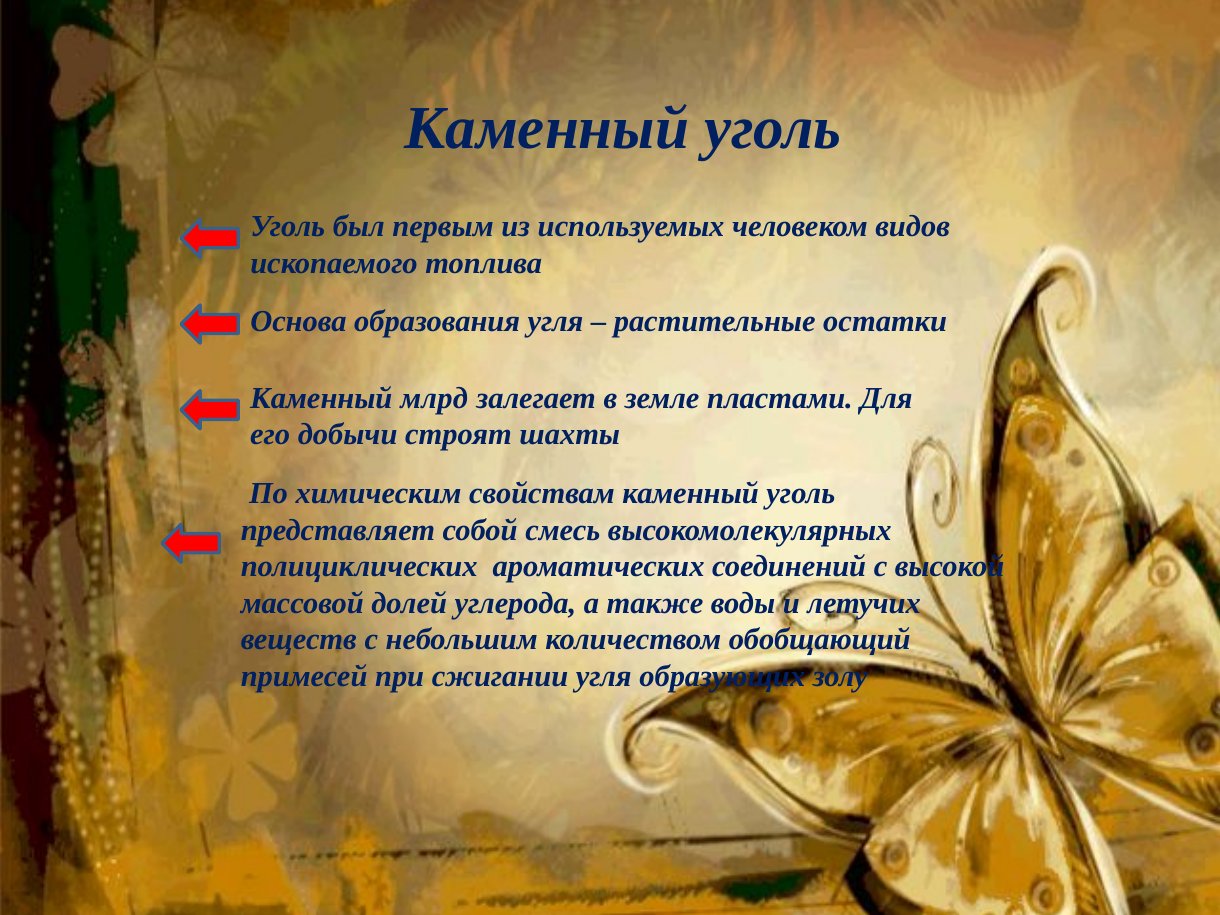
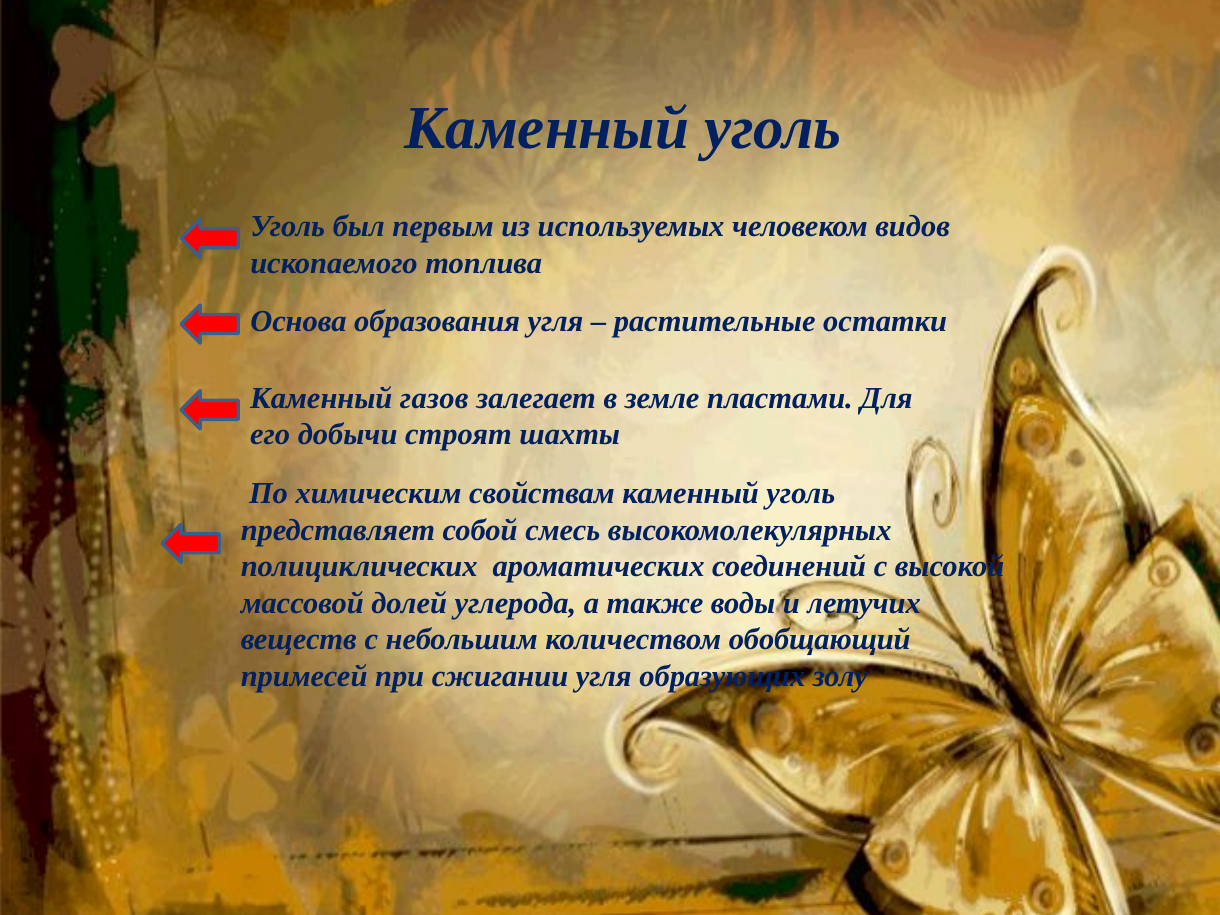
млрд: млрд -> газов (434, 398)
